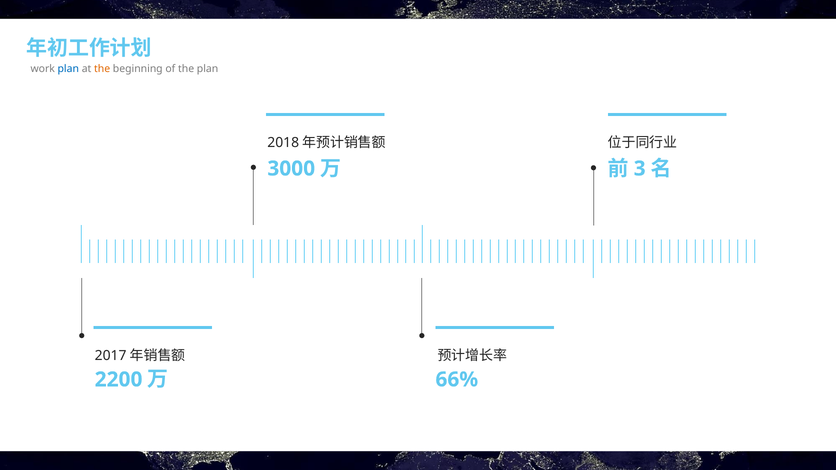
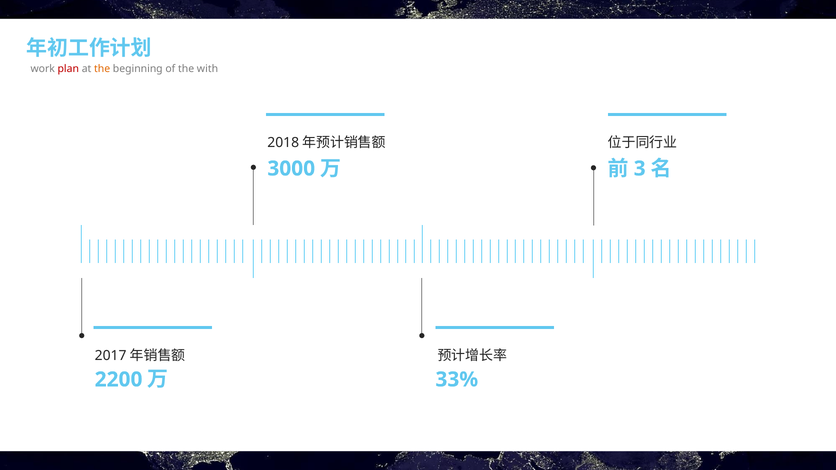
plan colour: blue -> red (68, 69)
the plan: plan -> with (208, 69)
66%: 66% -> 33% (457, 380)
